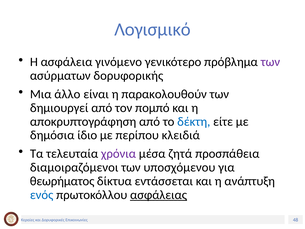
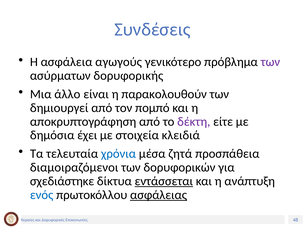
Λογισμικό: Λογισμικό -> Συνδέσεις (152, 30)
γινόμενo: γινόμενo -> αγωγούς (119, 62)
δέκτη colour: blue -> purple (194, 121)
ίδιο: ίδιο -> έχει (87, 135)
περίπου: περίπου -> στοιχεία (137, 135)
χρόνια colour: purple -> blue (118, 153)
υποσχόμενου: υποσχόμενου -> δορυφορικών (179, 167)
θεωρήματος: θεωρήματος -> σχεδιάστηκε (62, 181)
εντάσσεται underline: none -> present (164, 181)
